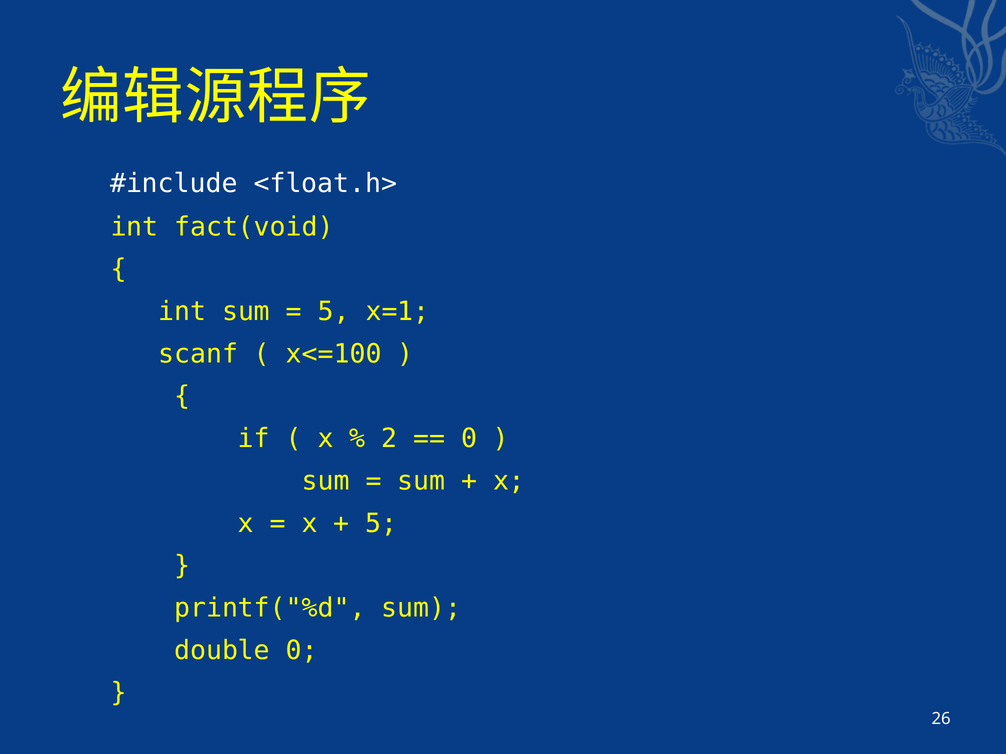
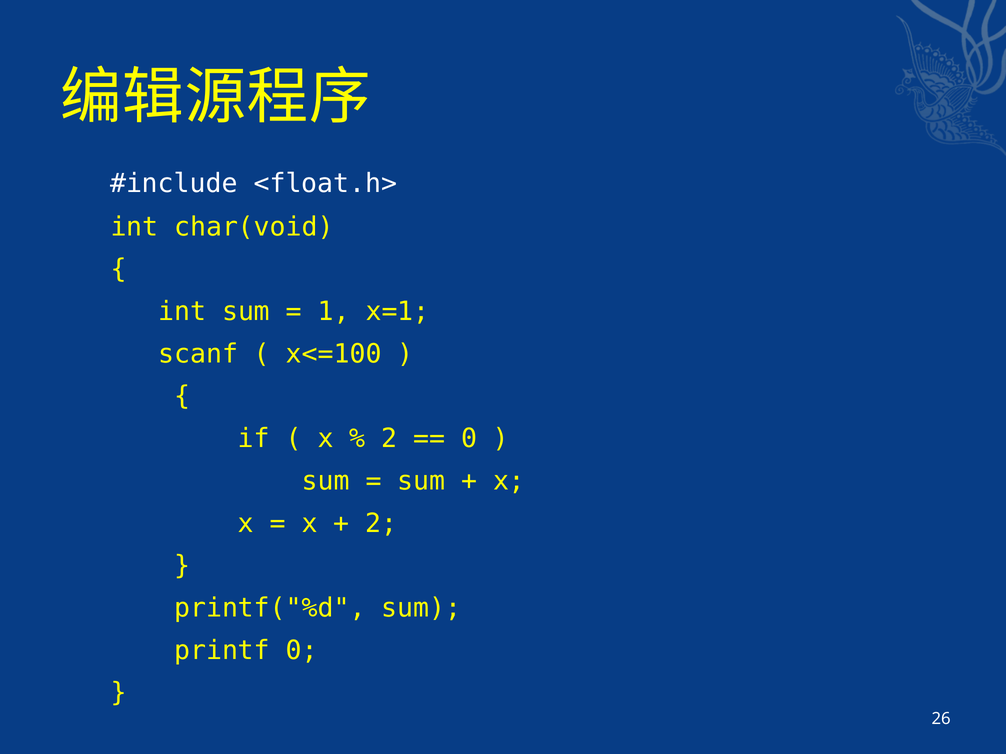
fact(void: fact(void -> char(void (254, 227)
5: 5 -> 1 (334, 312)
5: 5 -> 2 (381, 524)
double: double -> printf (222, 651)
